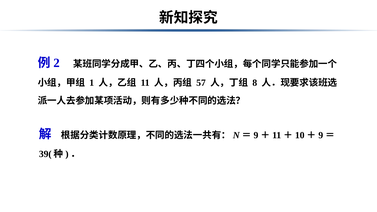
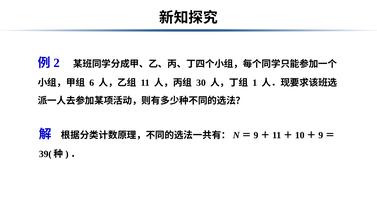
1: 1 -> 6 (92, 83)
57: 57 -> 30 (201, 83)
8: 8 -> 1 (255, 83)
